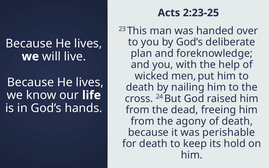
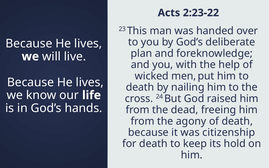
2:23-25: 2:23-25 -> 2:23-22 (201, 13)
perishable: perishable -> citizenship (229, 133)
